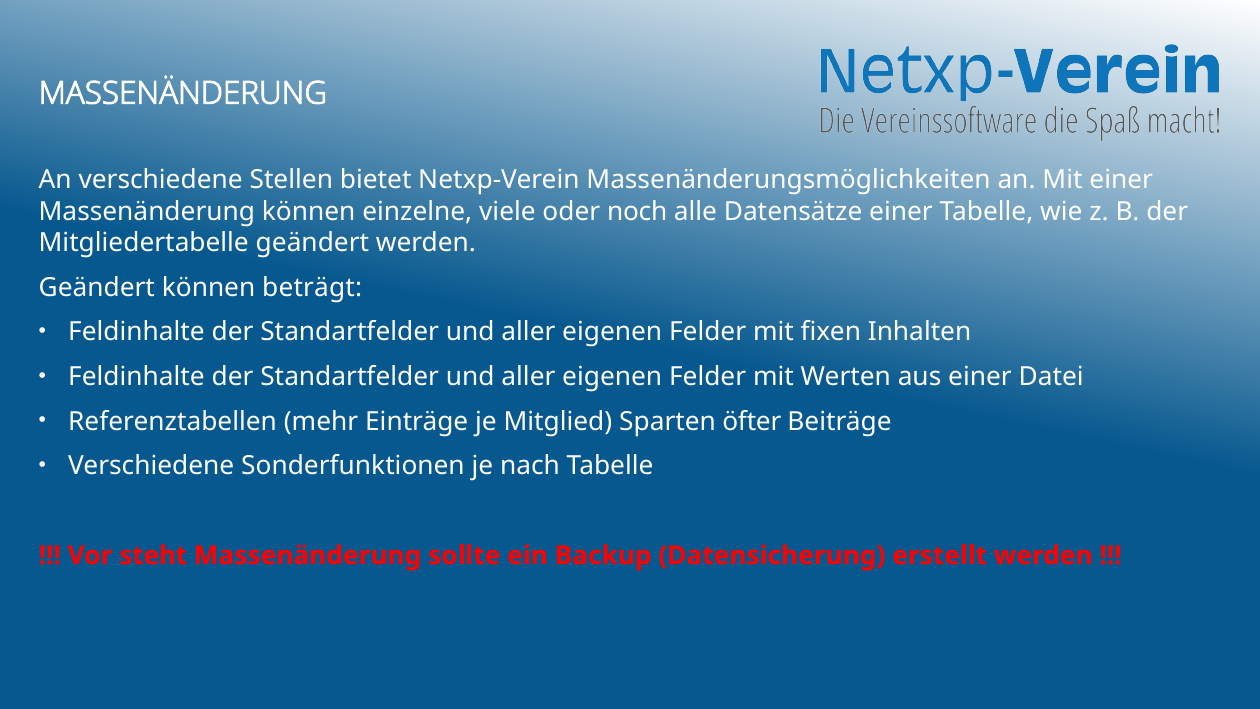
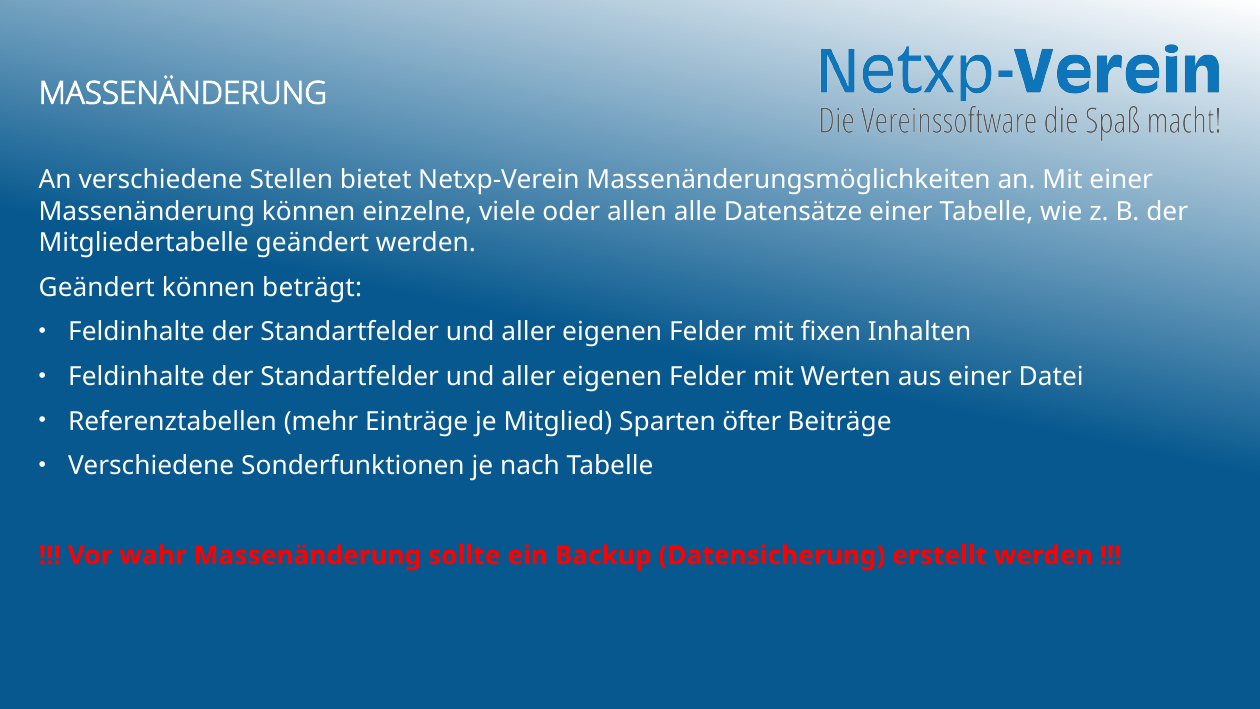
noch: noch -> allen (637, 211)
steht: steht -> wahr (153, 555)
